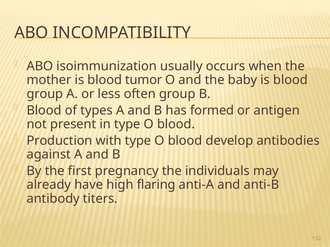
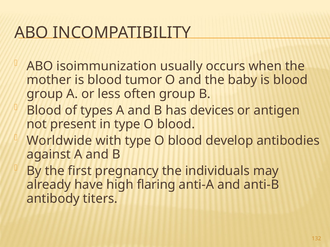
formed: formed -> devices (212, 111)
Production: Production -> Worldwide (59, 141)
